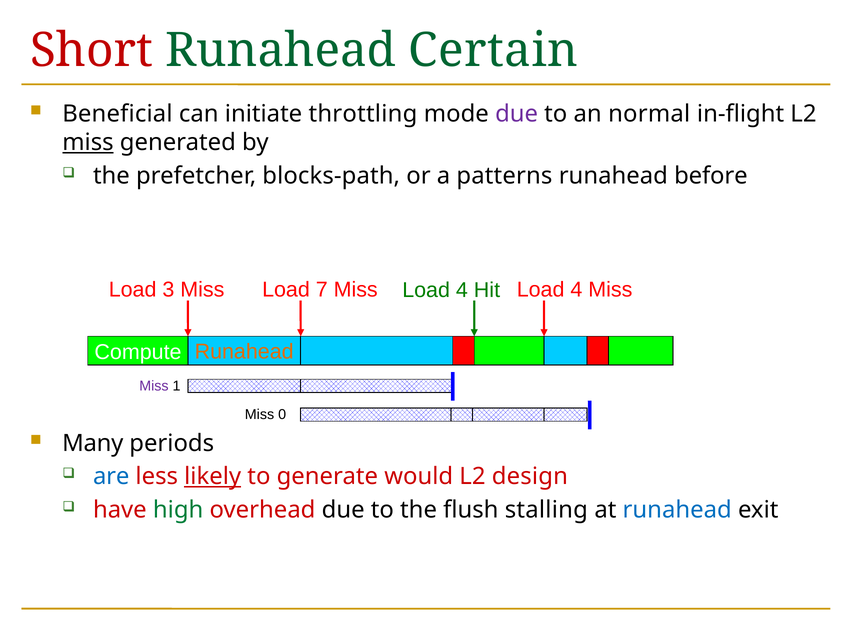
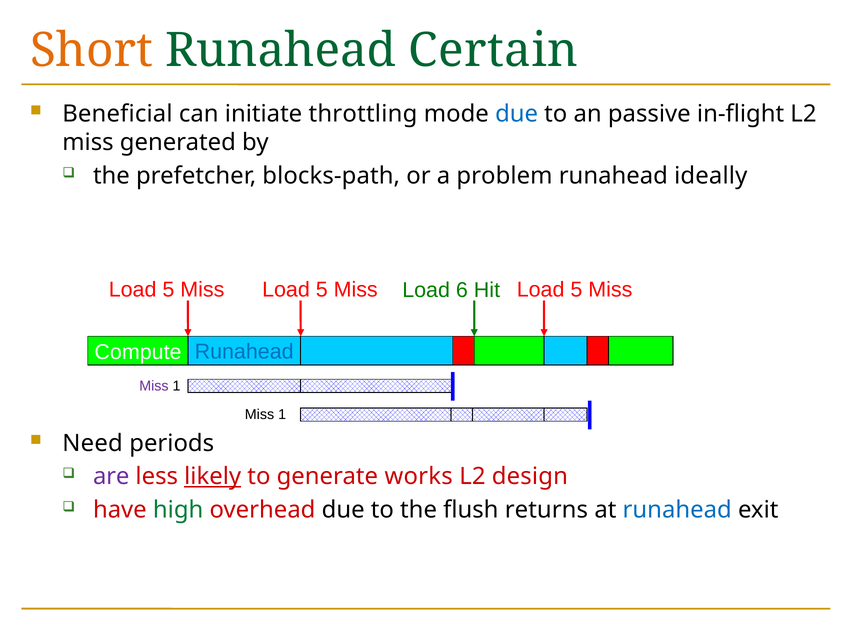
Short colour: red -> orange (92, 51)
due colour: purple -> blue (517, 114)
normal: normal -> passive (649, 114)
miss underline: present -> none (88, 143)
patterns: patterns -> problem (504, 176)
before: before -> ideally (711, 176)
3: 3 -> 5 (168, 290)
7: 7 -> 5 (322, 290)
Miss Load 4: 4 -> 5 (576, 290)
4: 4 -> 6 (462, 290)
Runahead colour: orange -> blue (244, 352)
0: 0 -> 1 (282, 415)
Many: Many -> Need (93, 443)
are colour: blue -> purple (111, 477)
would: would -> works (419, 477)
stalling: stalling -> returns (546, 510)
